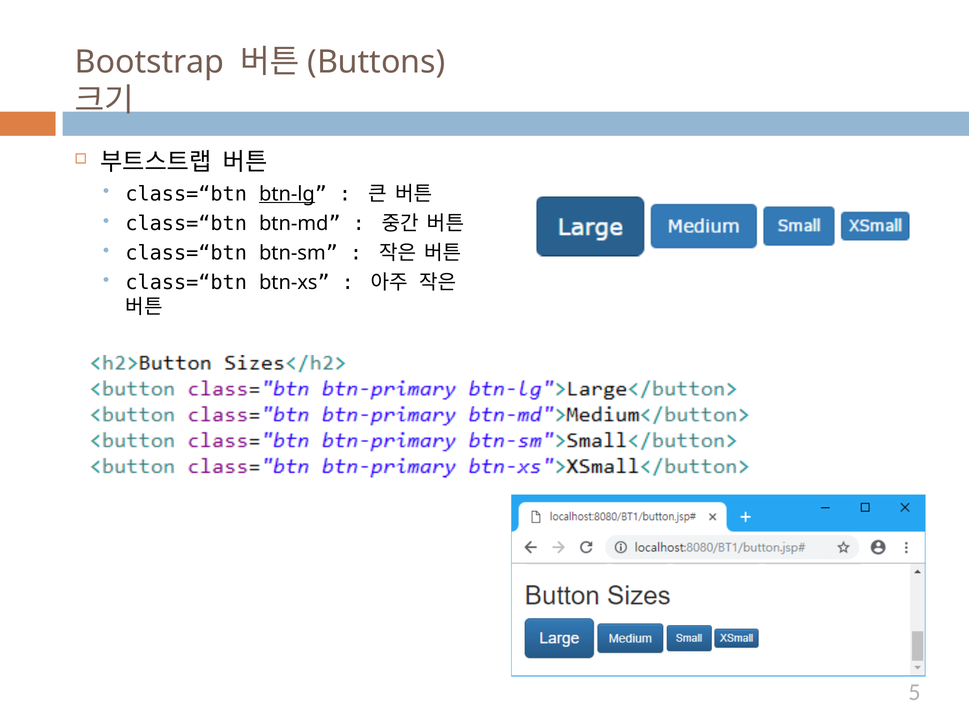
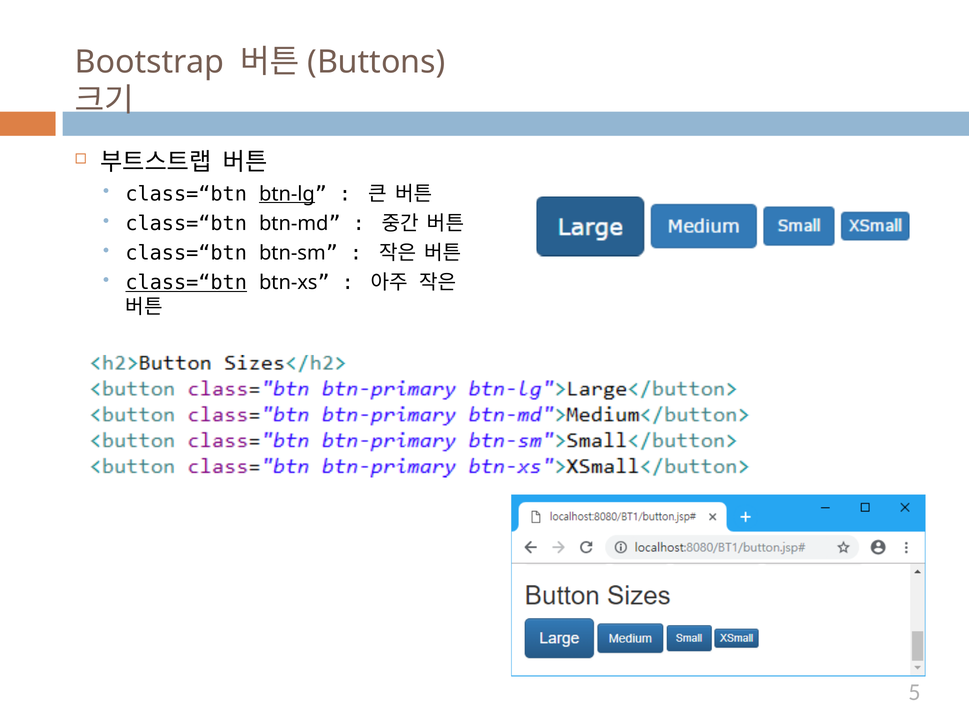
class=“btn underline: none -> present (186, 283)
